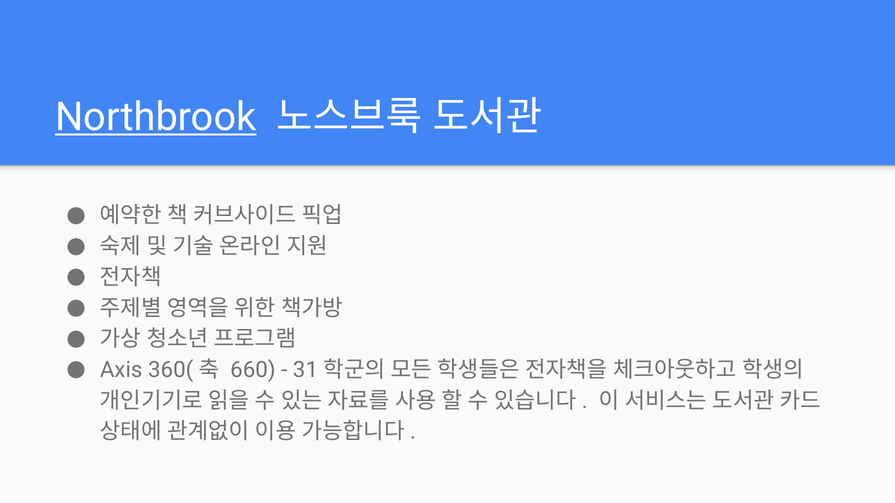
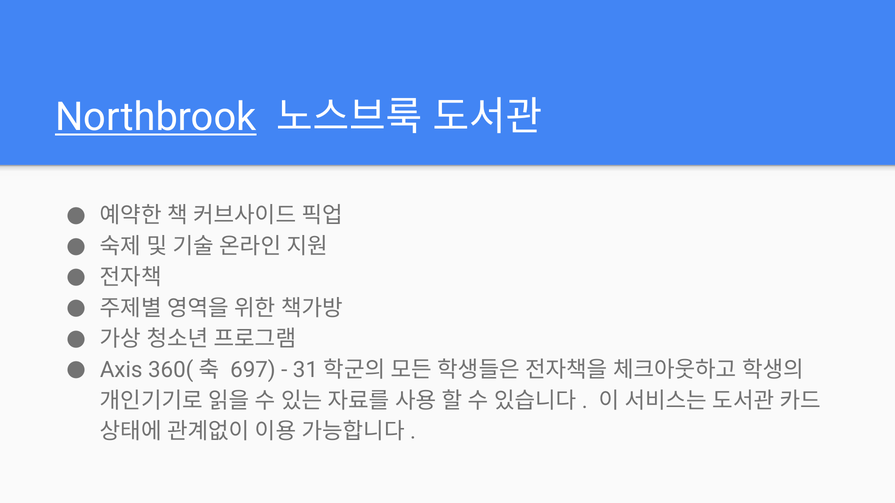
660: 660 -> 697 (253, 370)
